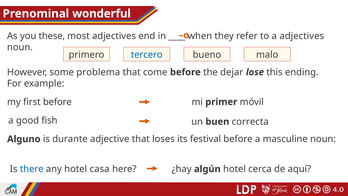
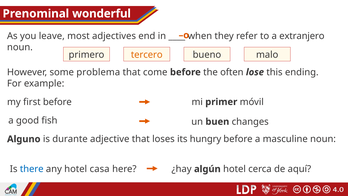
these: these -> leave (52, 36)
a adjectives: adjectives -> extranjero (302, 36)
tercero colour: blue -> orange (147, 55)
dejar: dejar -> often (232, 72)
correcta: correcta -> changes (250, 122)
festival: festival -> hungry (206, 139)
